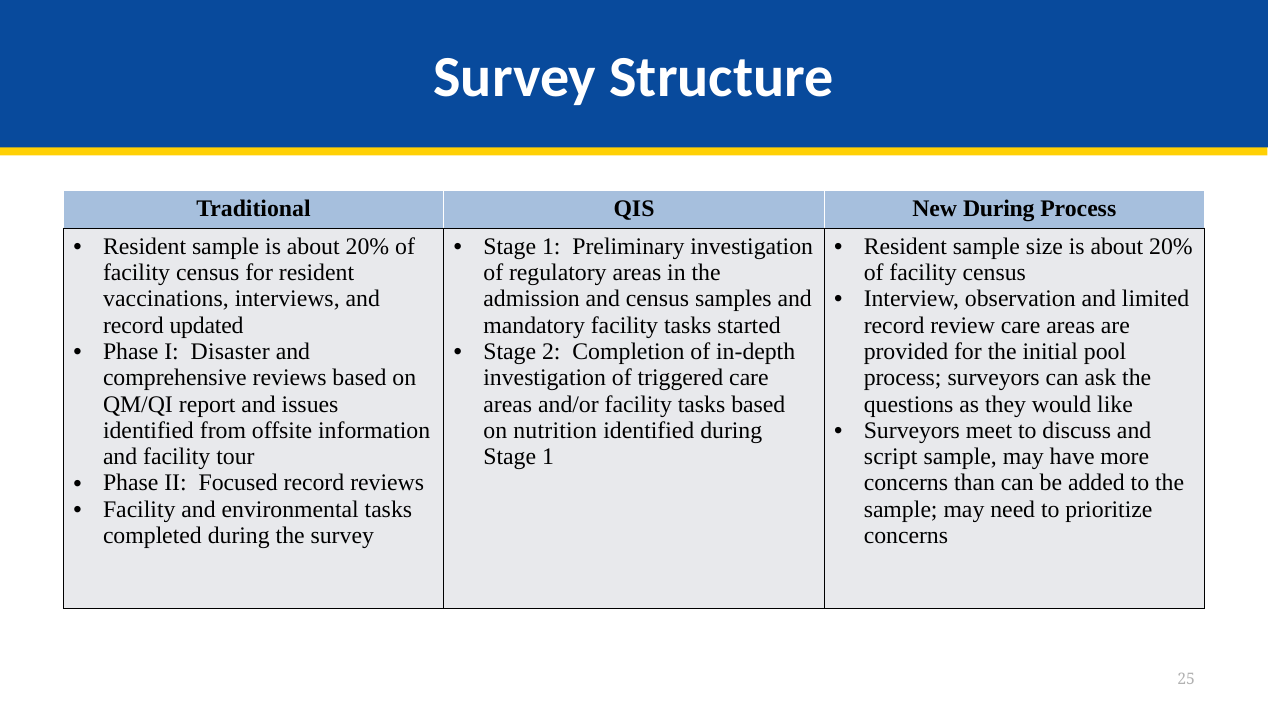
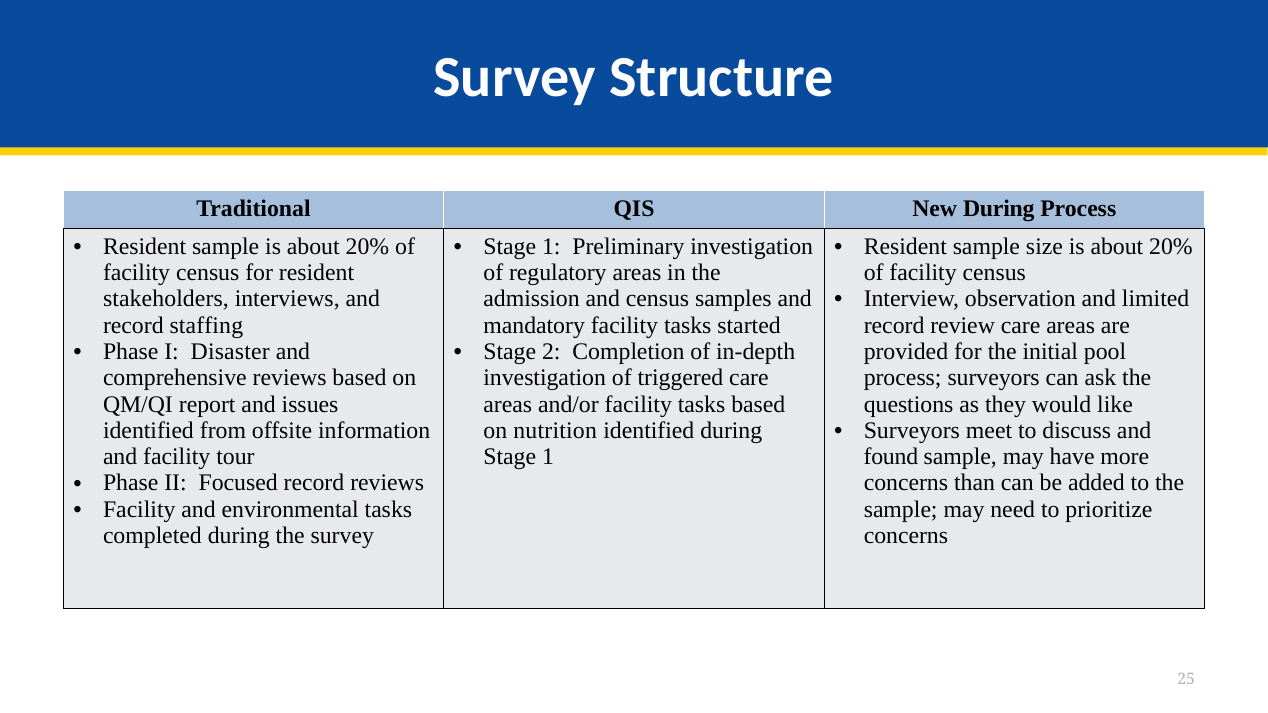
vaccinations: vaccinations -> stakeholders (166, 299)
updated: updated -> staffing (206, 325)
script: script -> found (891, 457)
